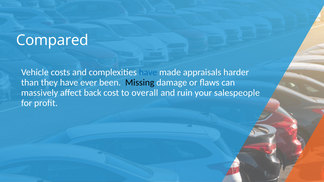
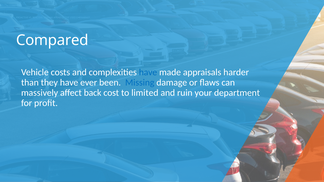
Missing colour: black -> blue (140, 83)
overall: overall -> limited (145, 93)
salespeople: salespeople -> department (237, 93)
